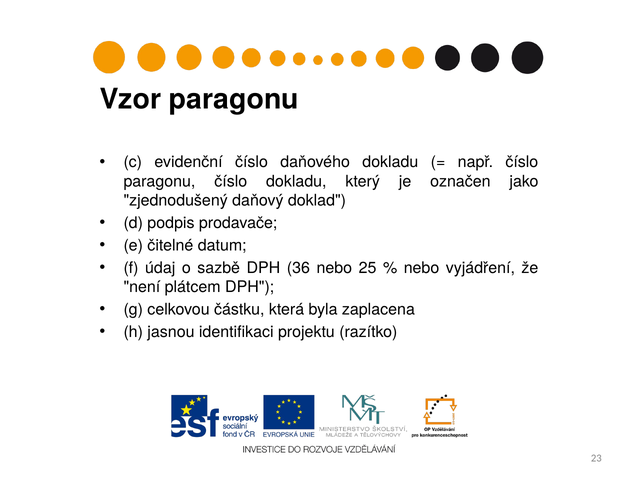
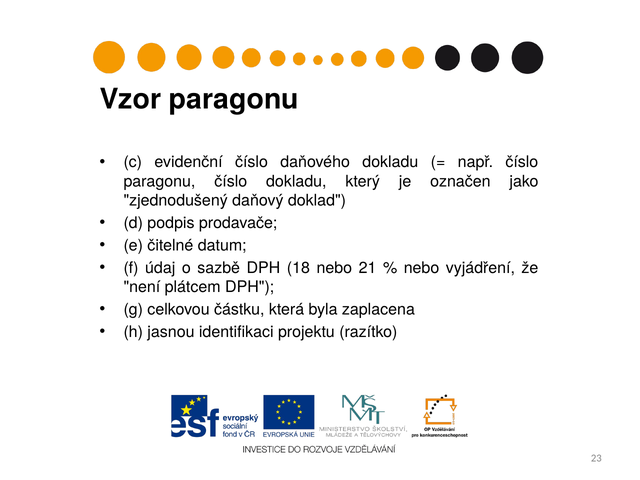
36: 36 -> 18 (298, 268)
25: 25 -> 21 (368, 268)
